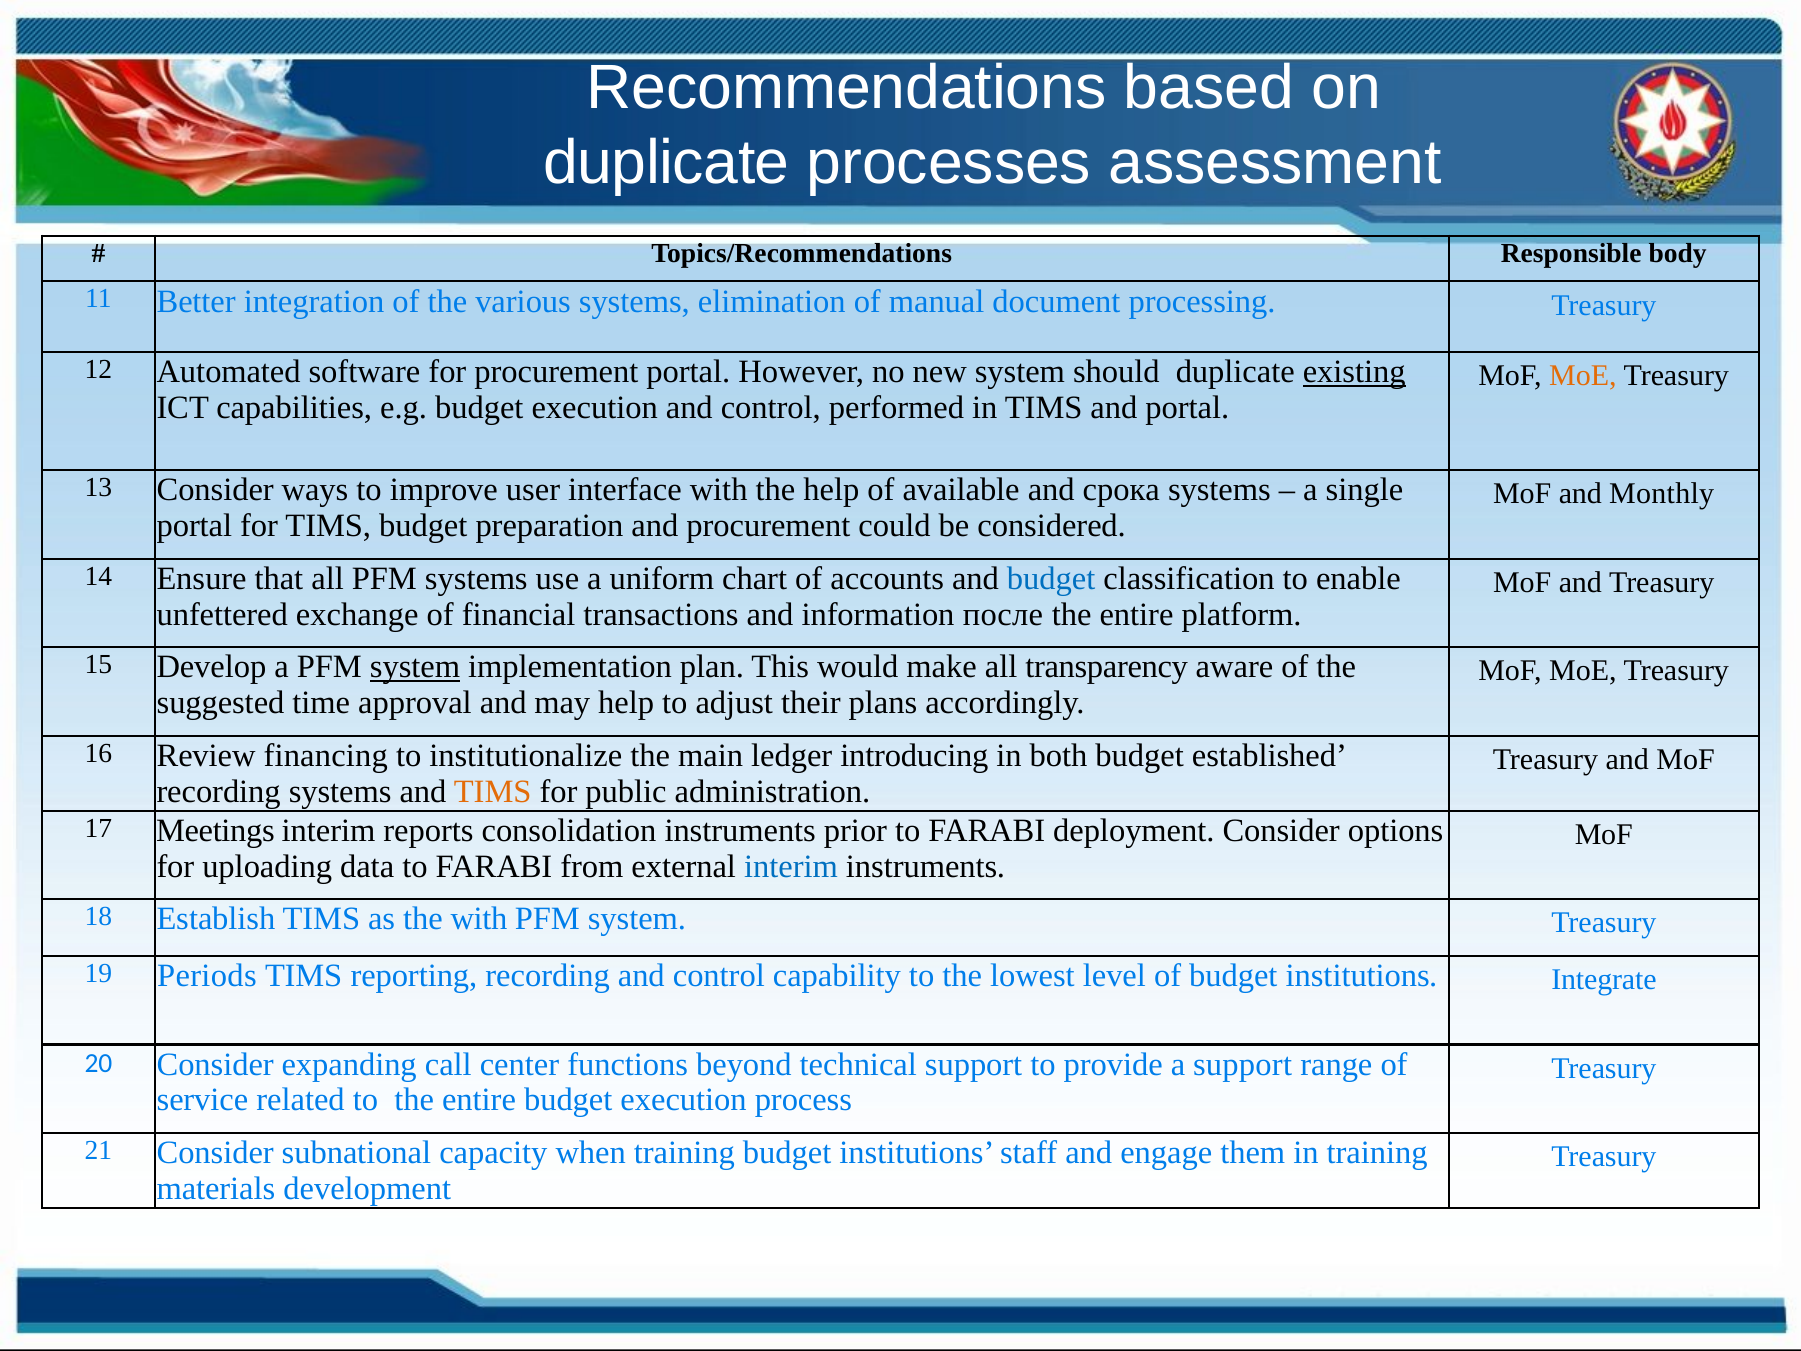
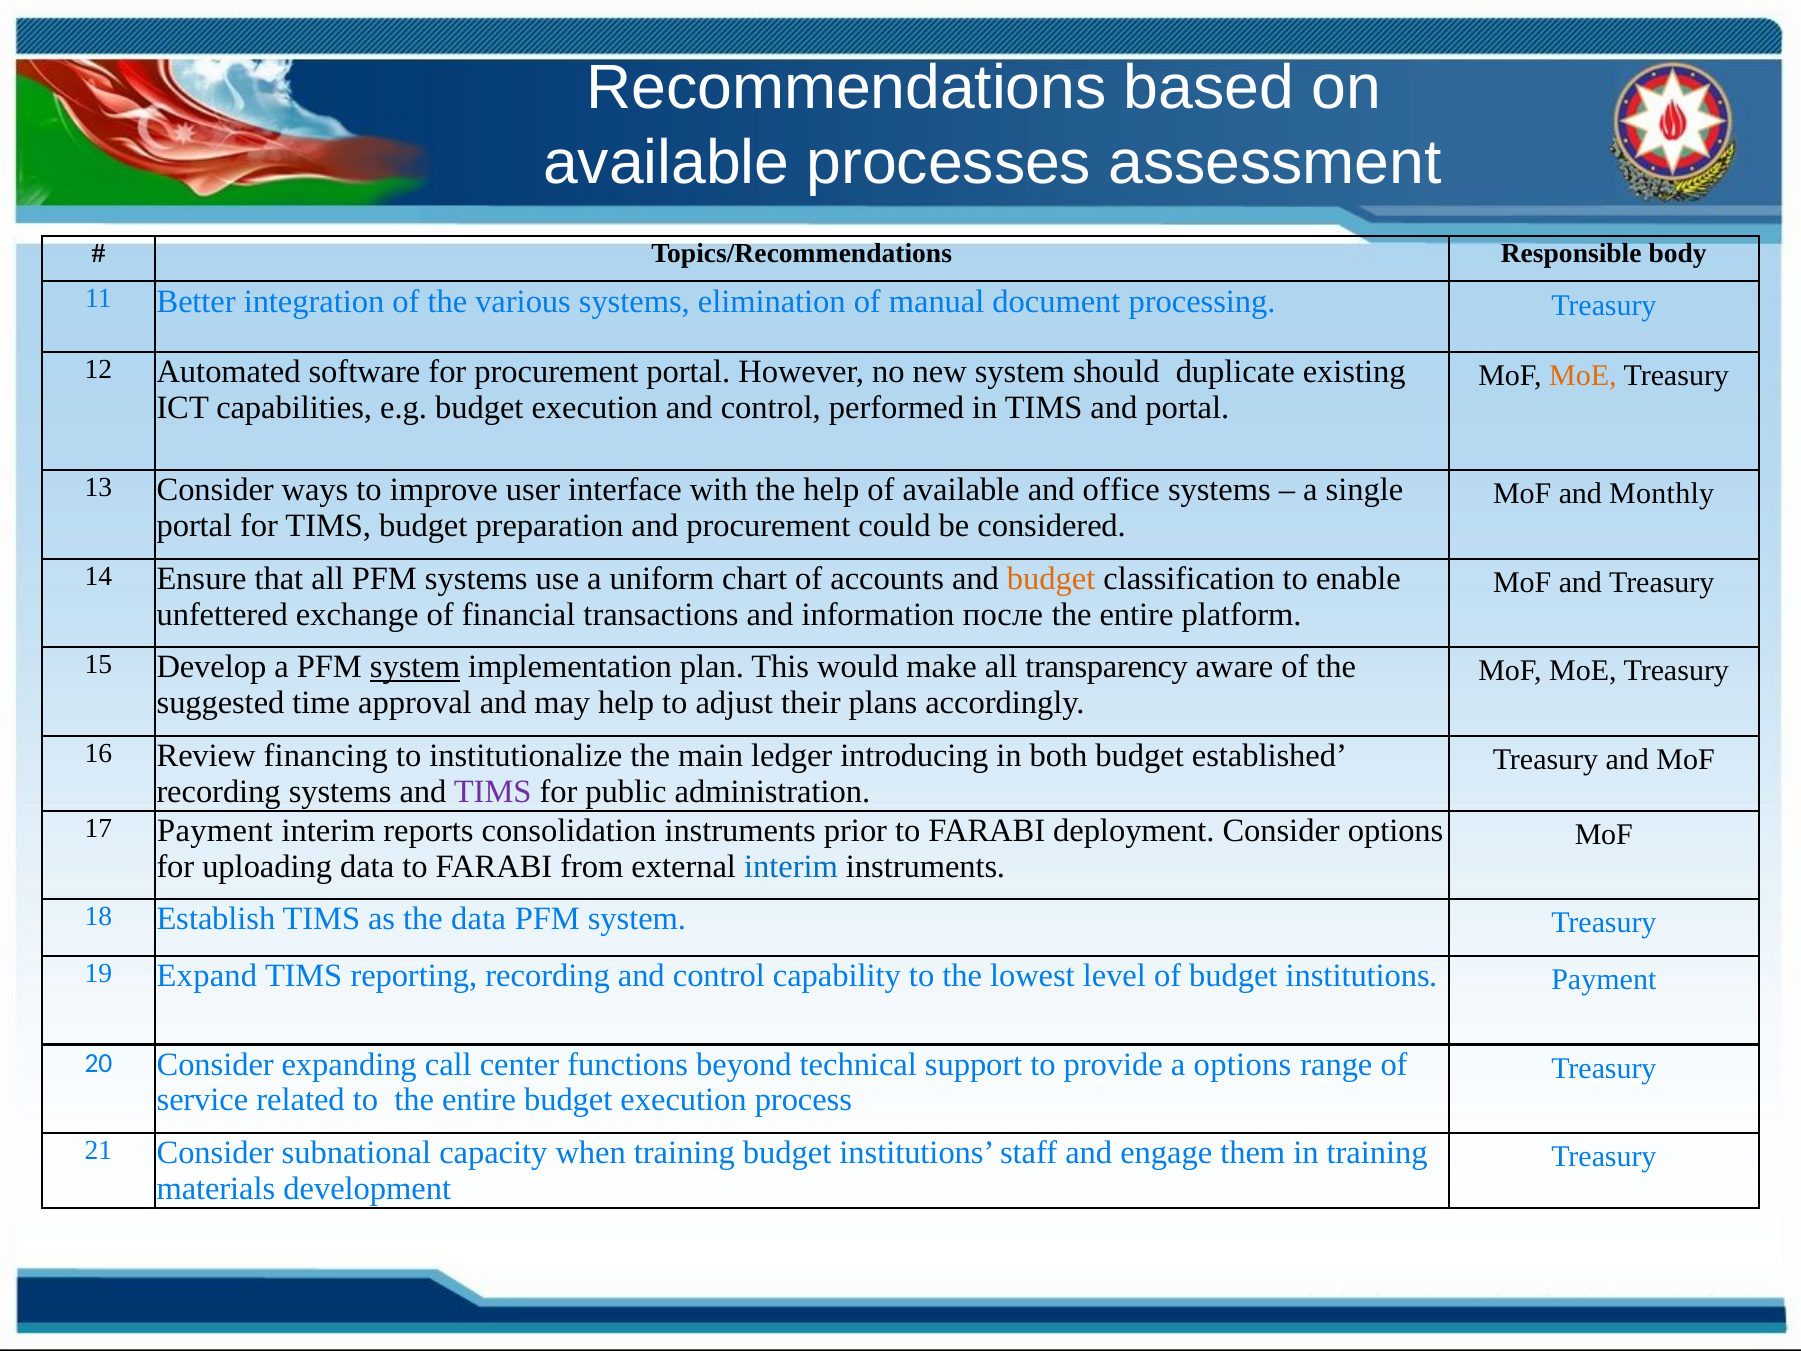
duplicate: duplicate -> available (666, 163)
existing underline: present -> none (1354, 372)
срока: срока -> office (1121, 490)
budget colour: blue -> orange (1051, 579)
TIMS colour: orange -> purple (493, 791)
17 Meetings: Meetings -> Payment (215, 831)
the with: with -> data (479, 919)
Periods: Periods -> Expand (207, 976)
institutions Integrate: Integrate -> Payment (1604, 980)
a support: support -> options (1243, 1064)
